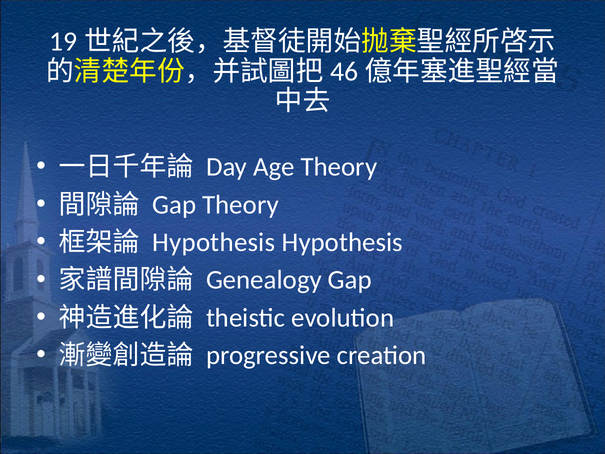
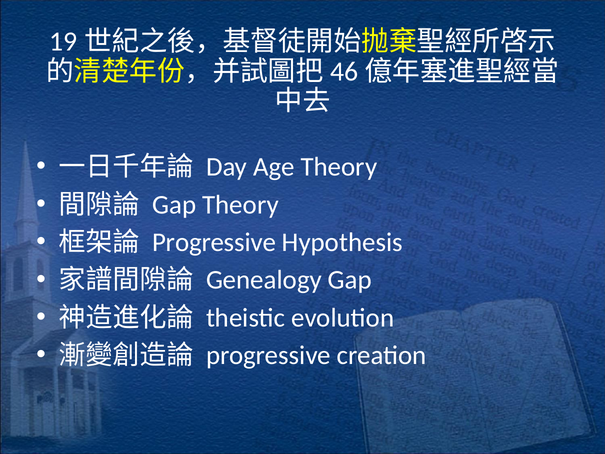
Hypothesis: Hypothesis -> Progressive (214, 242)
